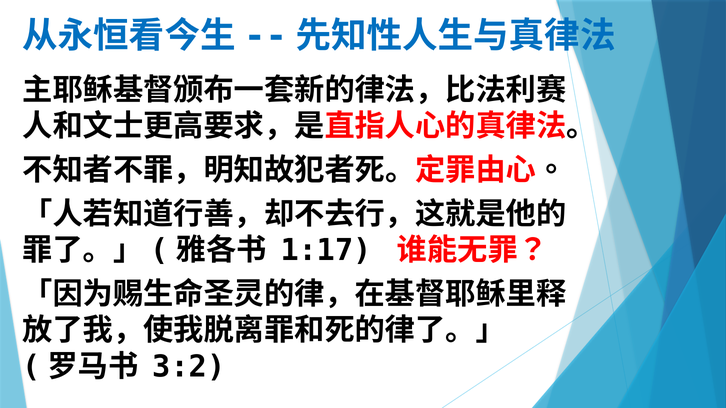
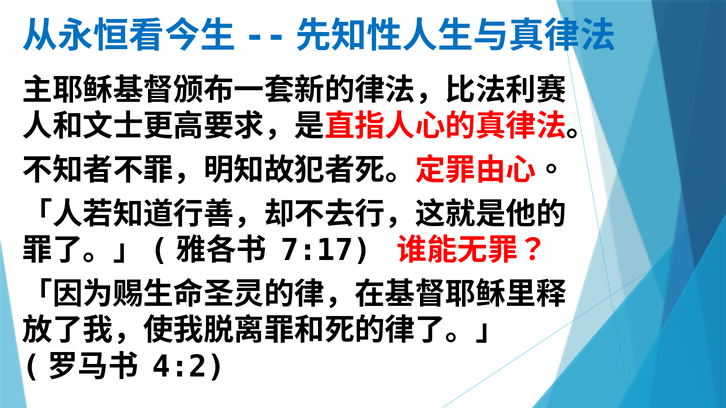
1:17: 1:17 -> 7:17 (326, 251)
3:2: 3:2 -> 4:2 (189, 367)
